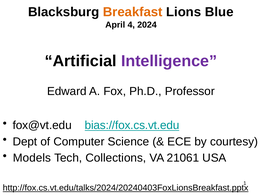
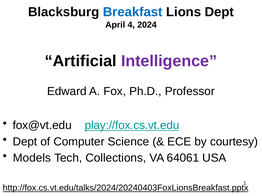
Breakfast colour: orange -> blue (133, 12)
Lions Blue: Blue -> Dept (219, 12)
bias://fox.cs.vt.edu: bias://fox.cs.vt.edu -> play://fox.cs.vt.edu (132, 126)
21061: 21061 -> 64061 (183, 158)
